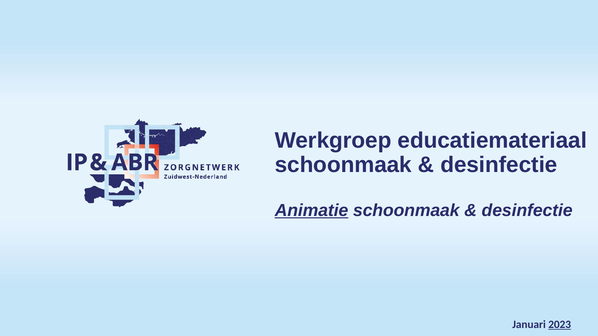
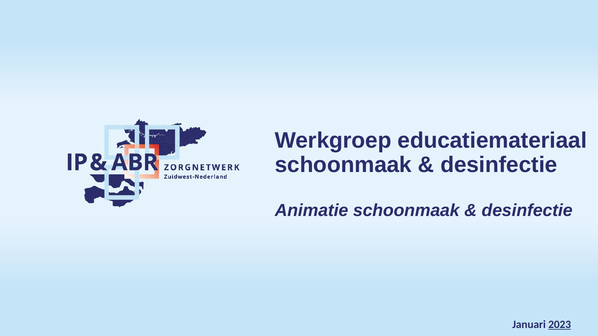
Animatie underline: present -> none (312, 211)
